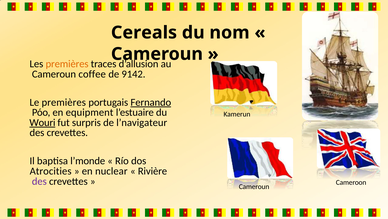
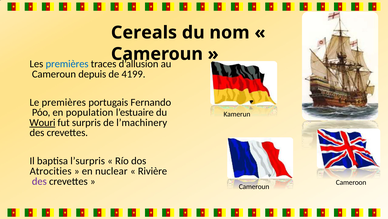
premières colour: orange -> blue (67, 64)
coffee: coffee -> depuis (92, 74)
9142: 9142 -> 4199 (133, 74)
Fernando underline: present -> none (151, 102)
equipment: equipment -> population (90, 112)
l’navigateur: l’navigateur -> l’machinery (142, 122)
l’monde: l’monde -> l’surpris (88, 160)
